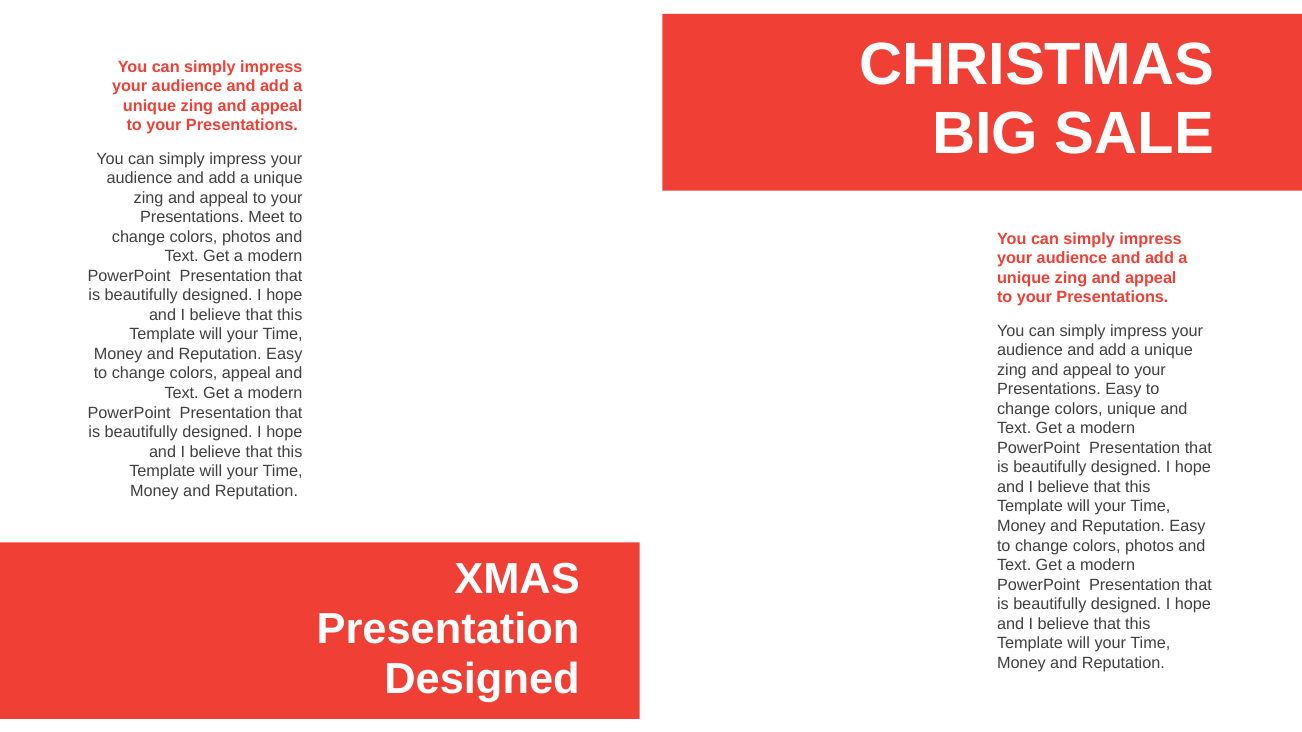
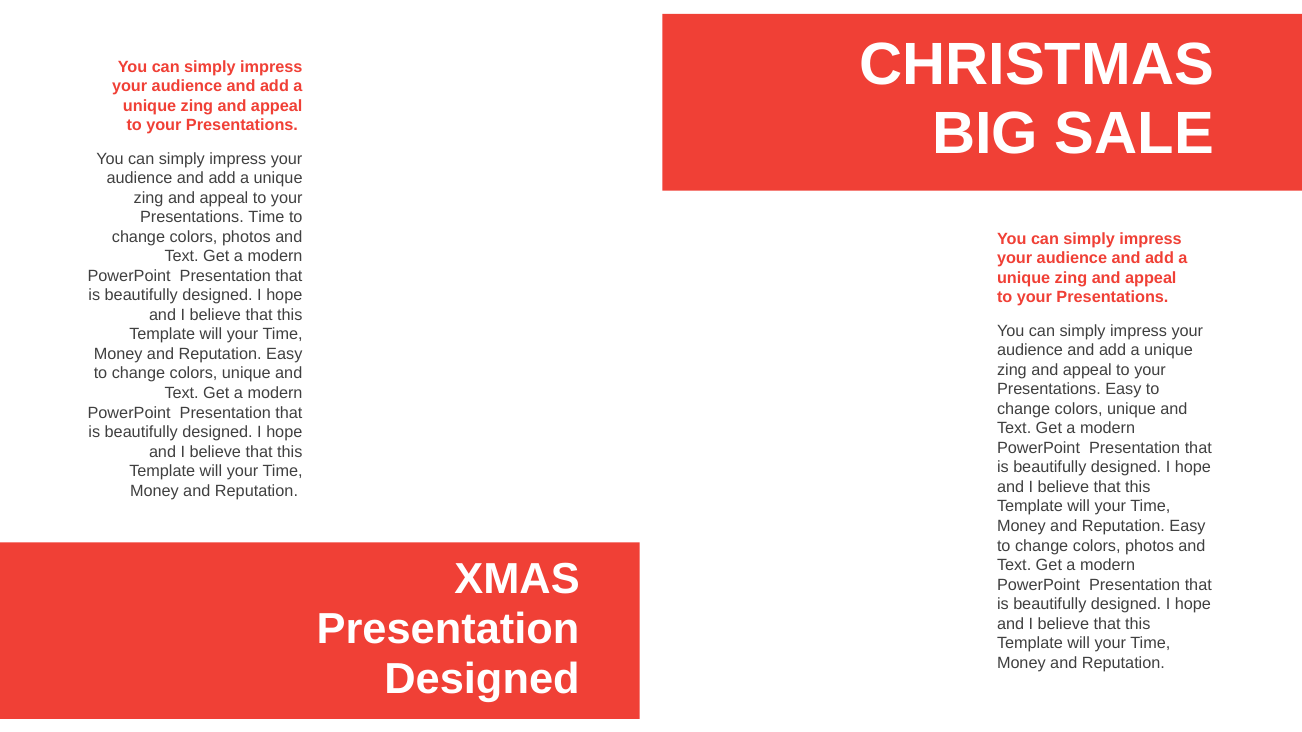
Presentations Meet: Meet -> Time (266, 218)
appeal: appeal -> unique (246, 374)
